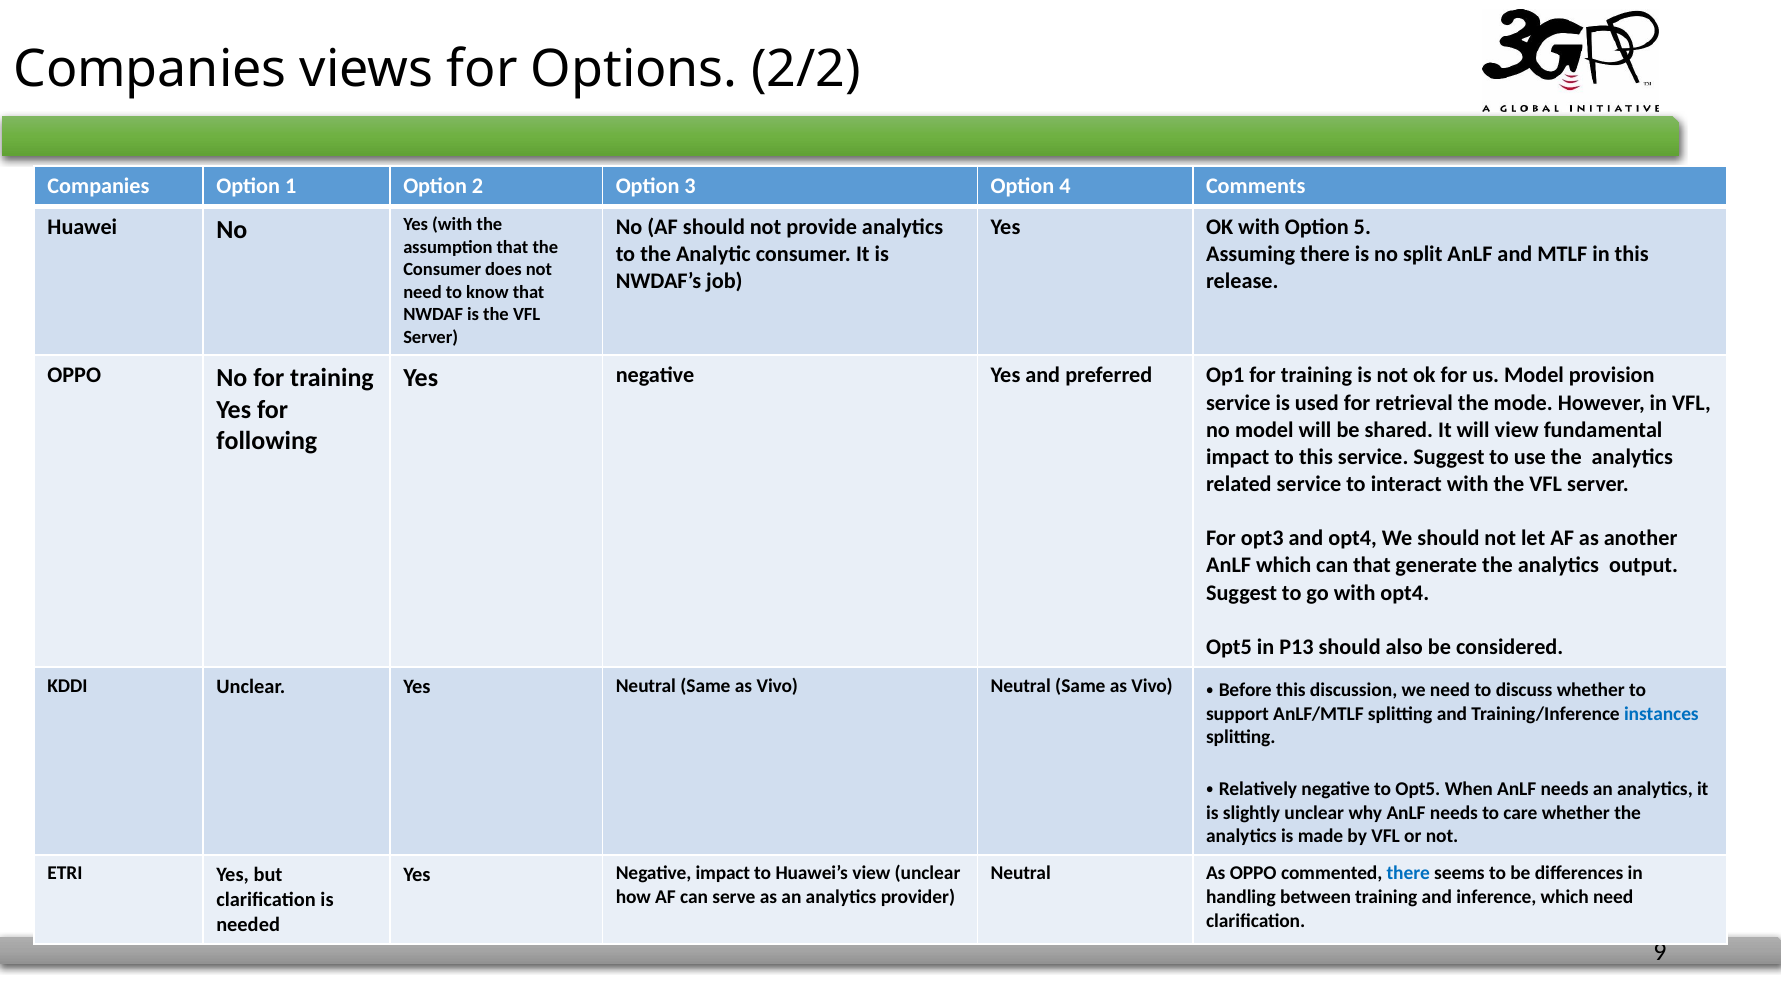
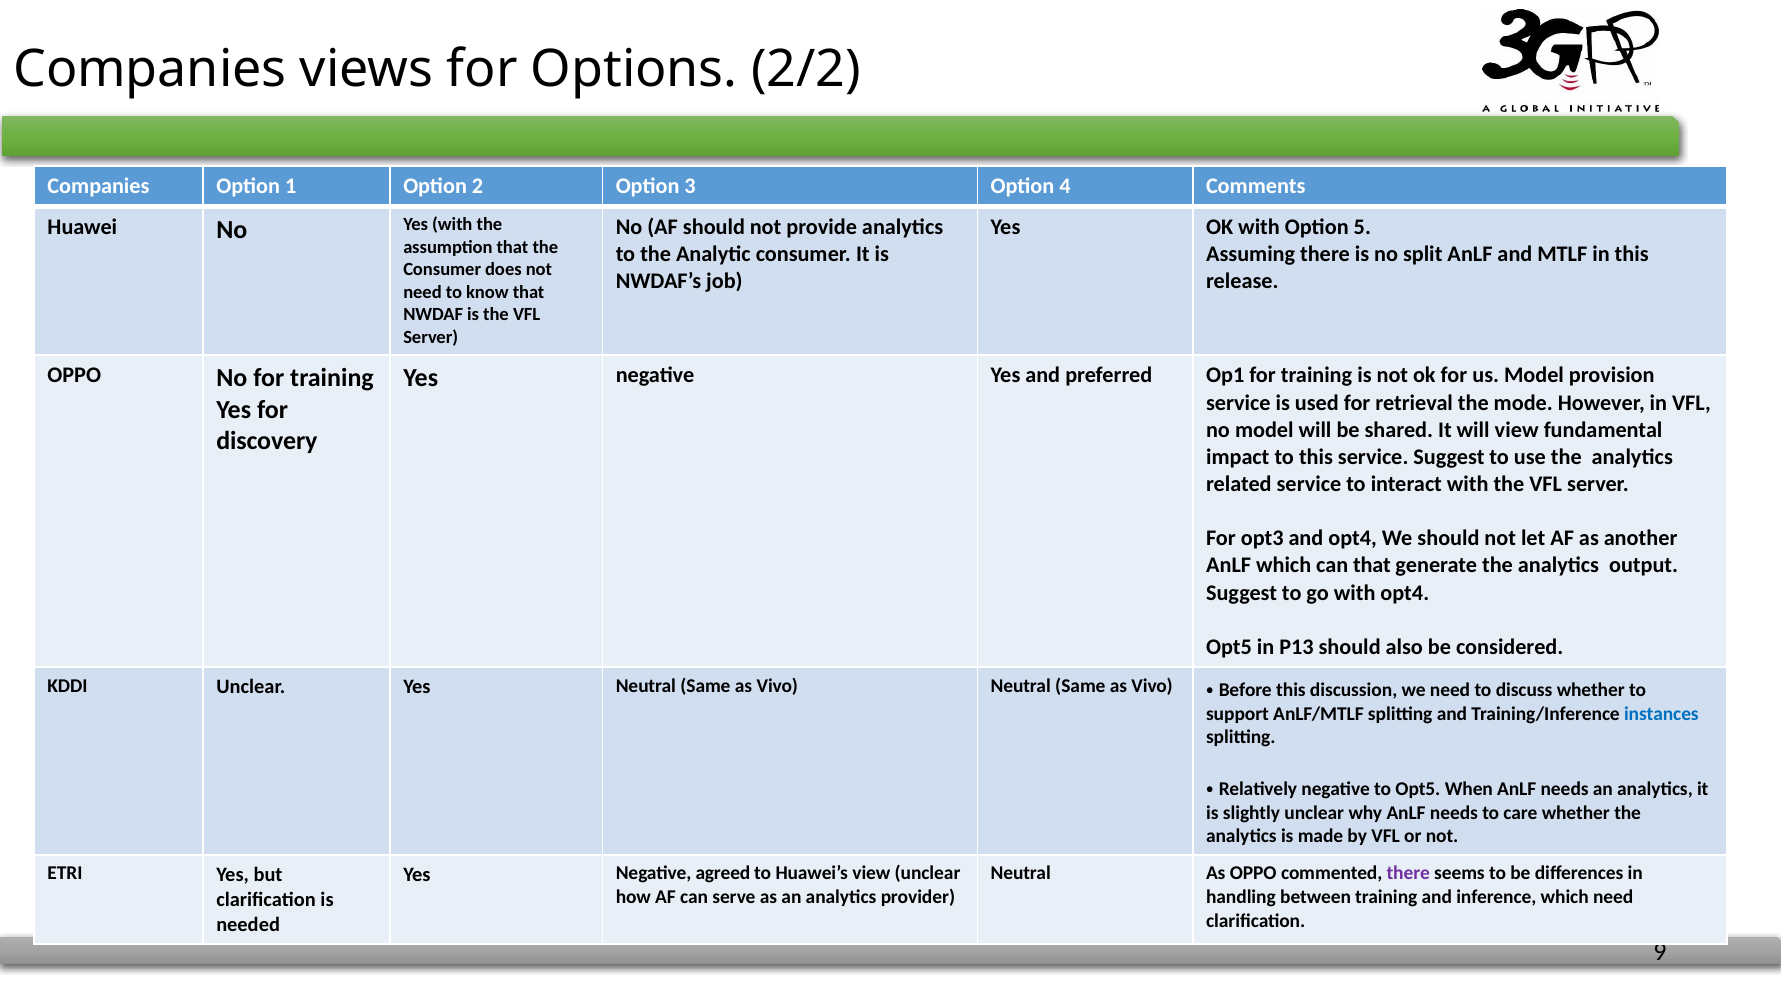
following: following -> discovery (267, 441)
there colour: blue -> purple (1408, 873)
Negative impact: impact -> agreed (723, 873)
